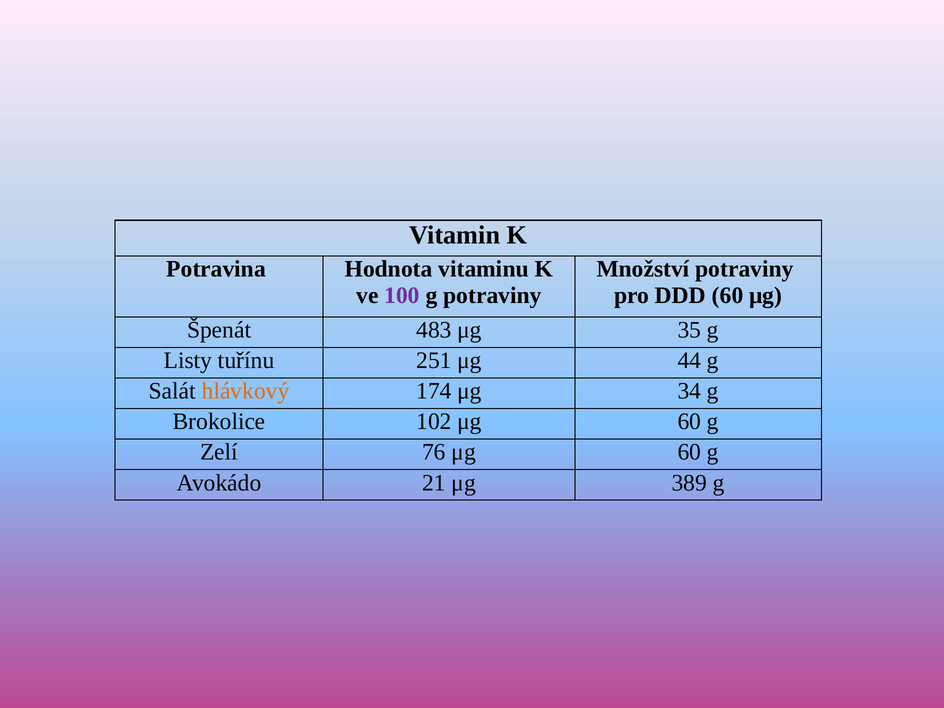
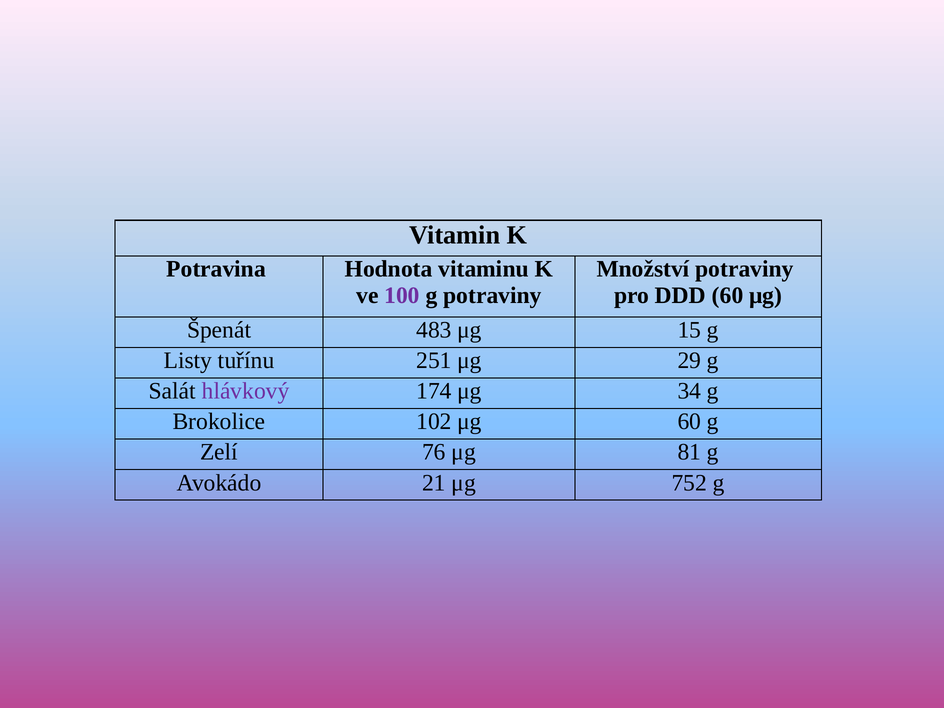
35: 35 -> 15 (689, 330)
44: 44 -> 29 (689, 361)
hlávkový colour: orange -> purple (246, 391)
76 μg 60: 60 -> 81 (689, 452)
389: 389 -> 752 (689, 483)
